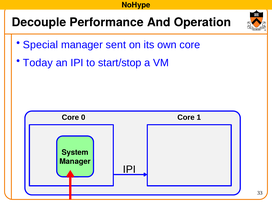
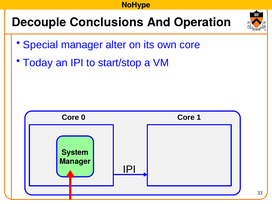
Performance: Performance -> Conclusions (107, 22)
sent: sent -> alter (116, 45)
